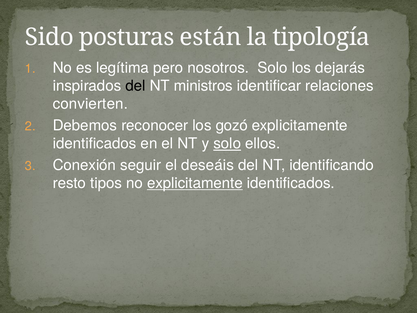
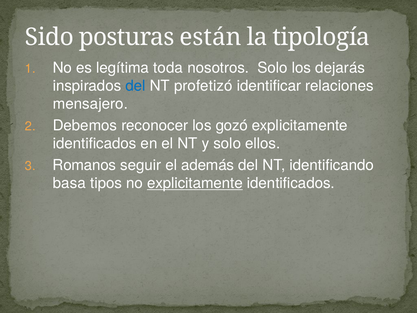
pero: pero -> toda (168, 68)
del colour: black -> blue (136, 86)
ministros: ministros -> profetizó (203, 86)
convierten: convierten -> mensajero (90, 104)
solo underline: present -> none (227, 143)
Conexión: Conexión -> Romanos (84, 165)
deseáis: deseáis -> además (208, 165)
resto: resto -> basa (69, 183)
